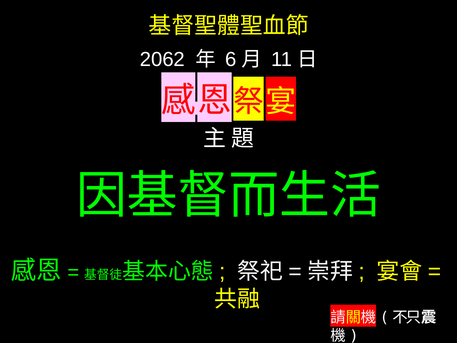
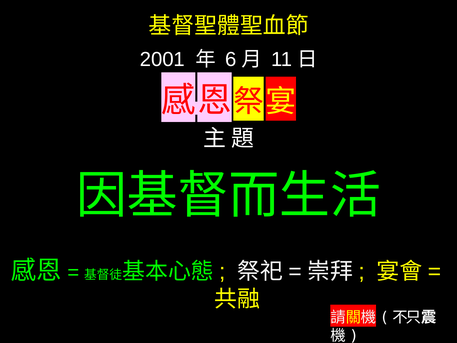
2062: 2062 -> 2001 (162, 59)
